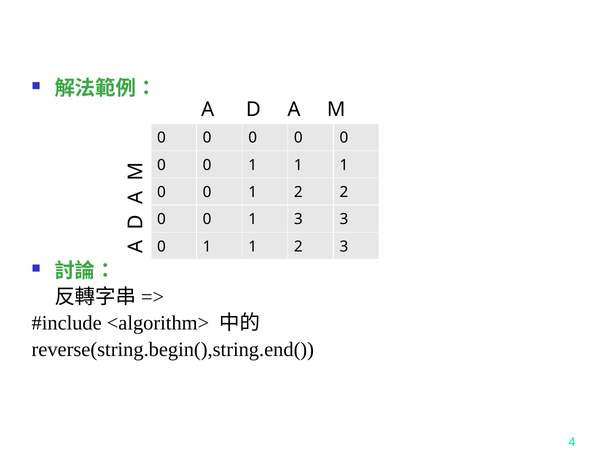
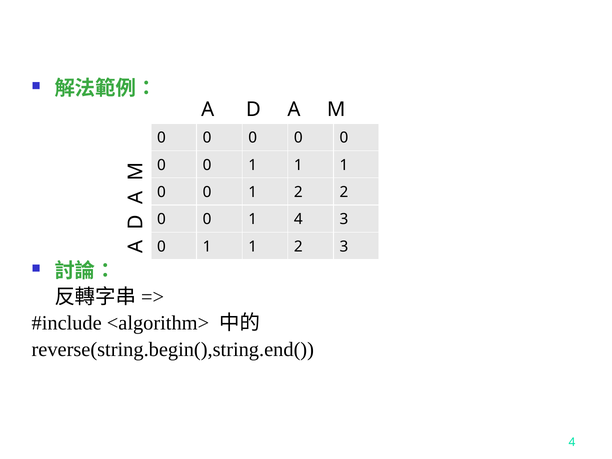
1 3: 3 -> 4 (298, 219)
